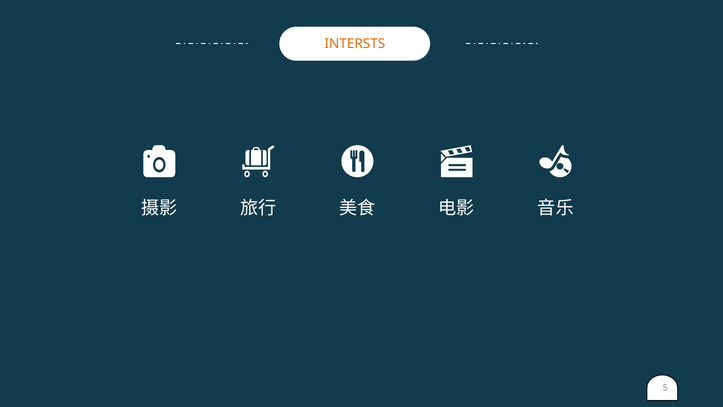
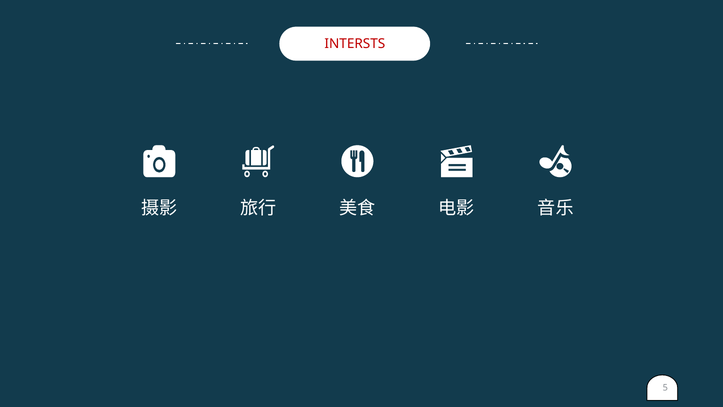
INTERSTS colour: orange -> red (355, 44)
